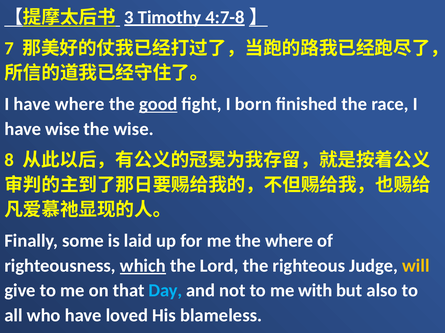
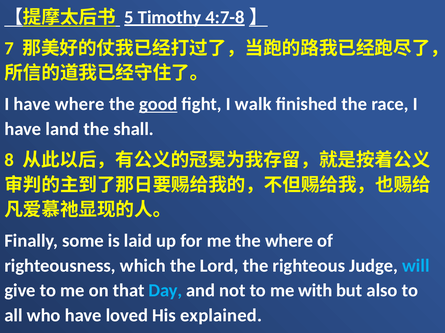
3: 3 -> 5 (129, 17)
born: born -> walk (253, 104)
have wise: wise -> land (62, 129)
the wise: wise -> shall (134, 129)
which underline: present -> none (143, 266)
will colour: yellow -> light blue (416, 266)
blameless: blameless -> explained (221, 316)
